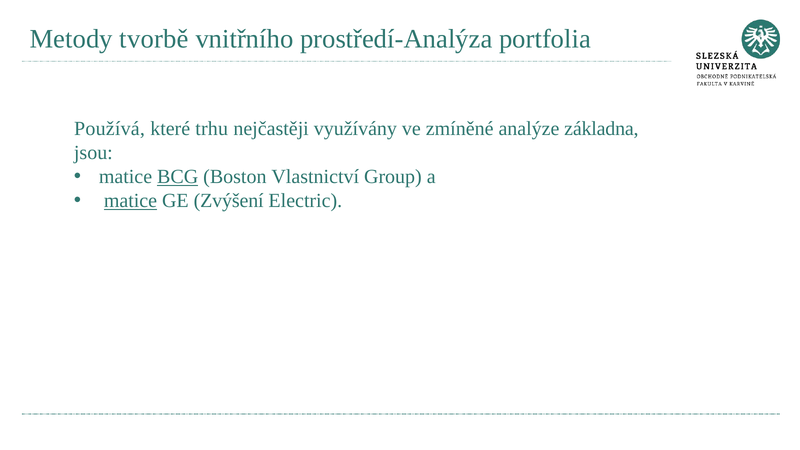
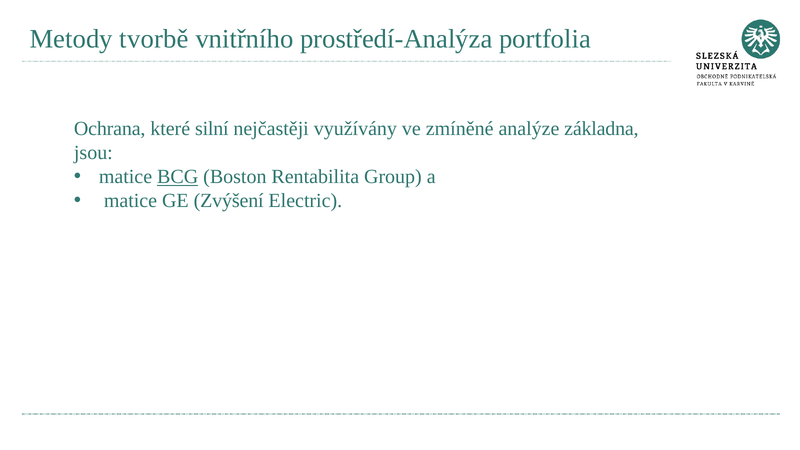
Používá: Používá -> Ochrana (110, 129)
trhu: trhu -> silní (212, 129)
Vlastnictví: Vlastnictví -> Rentabilita (315, 177)
matice underline: present -> none (130, 201)
